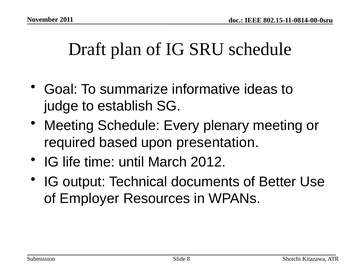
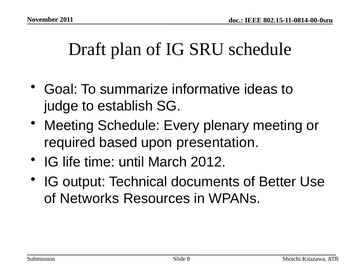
Employer: Employer -> Networks (89, 198)
